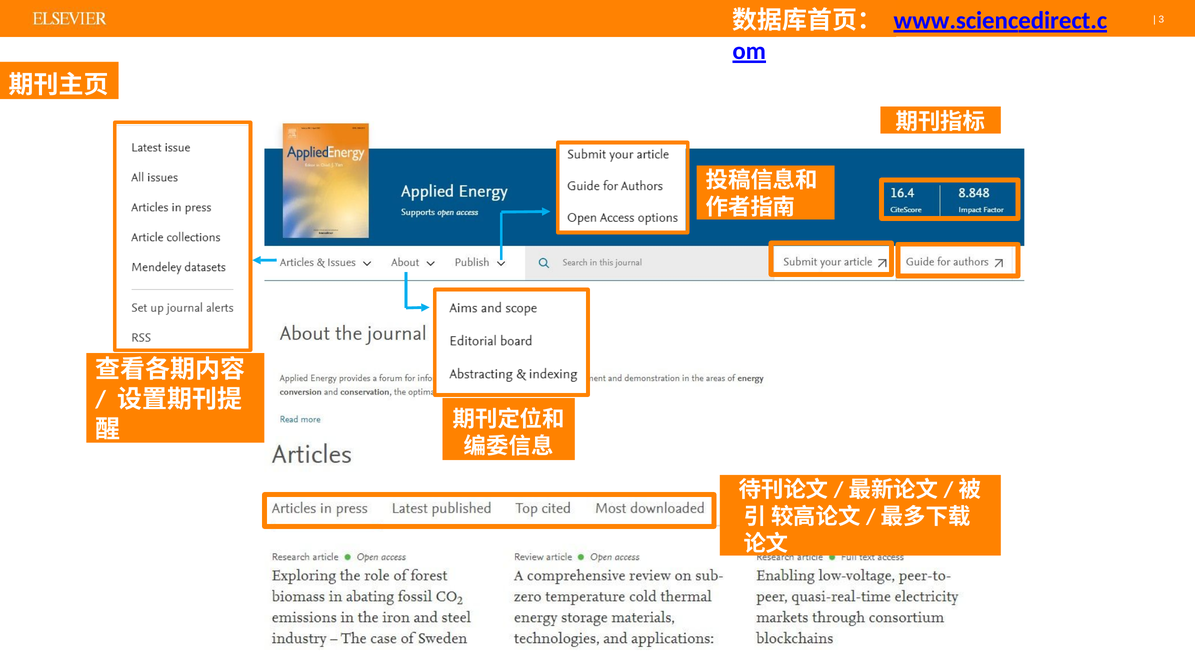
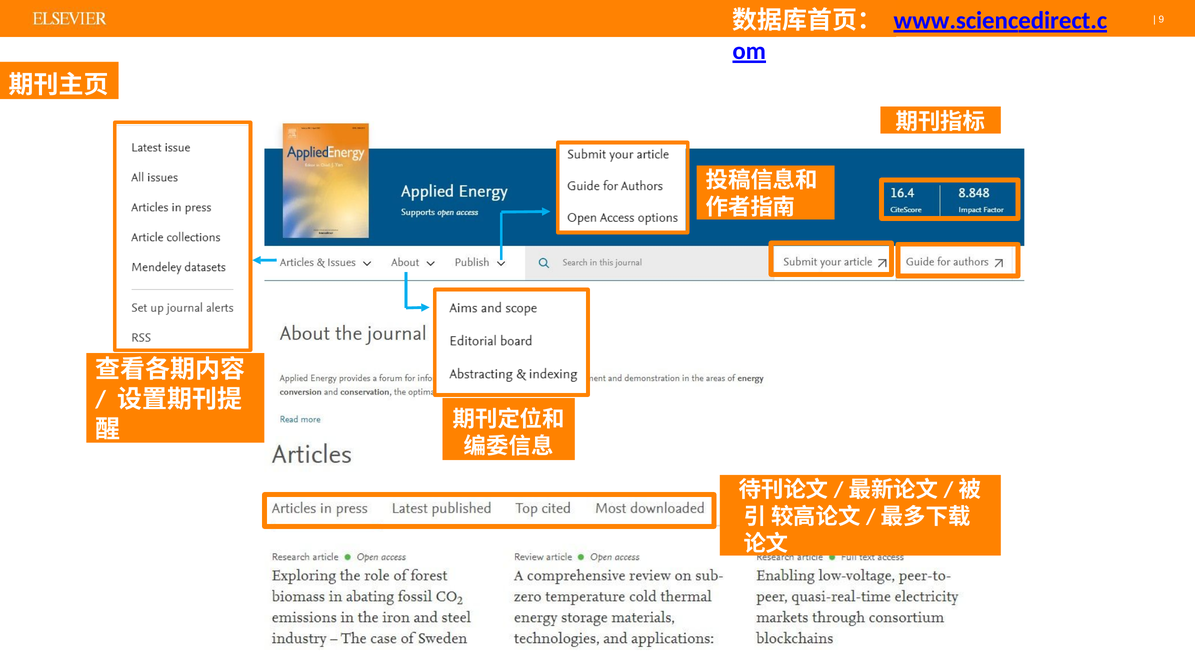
3: 3 -> 9 (1161, 20)
